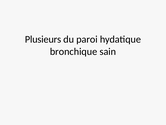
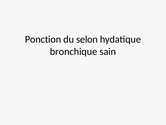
Plusieurs: Plusieurs -> Ponction (43, 39)
paroi: paroi -> selon (87, 39)
